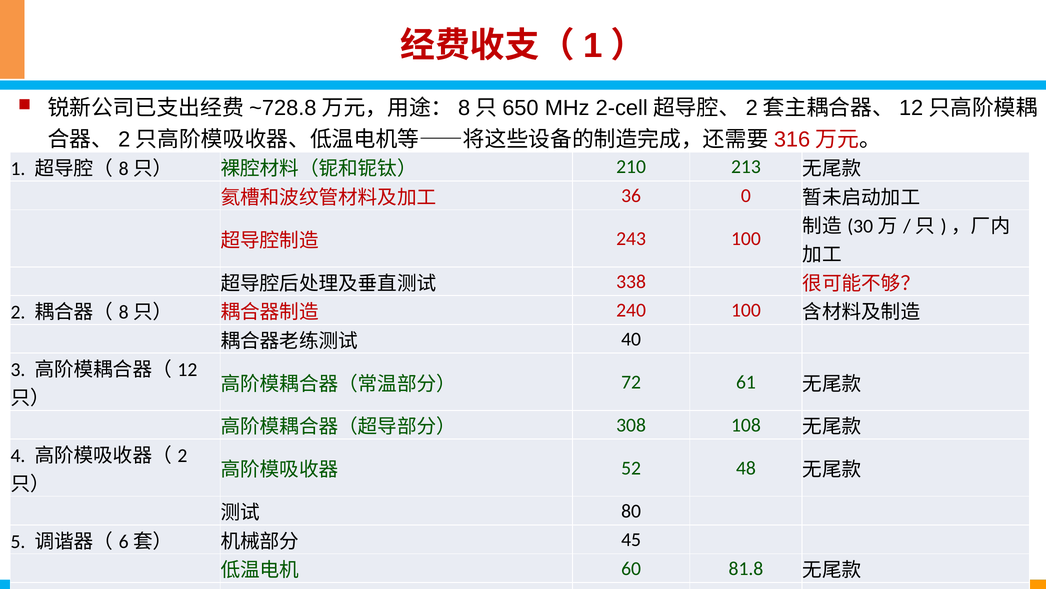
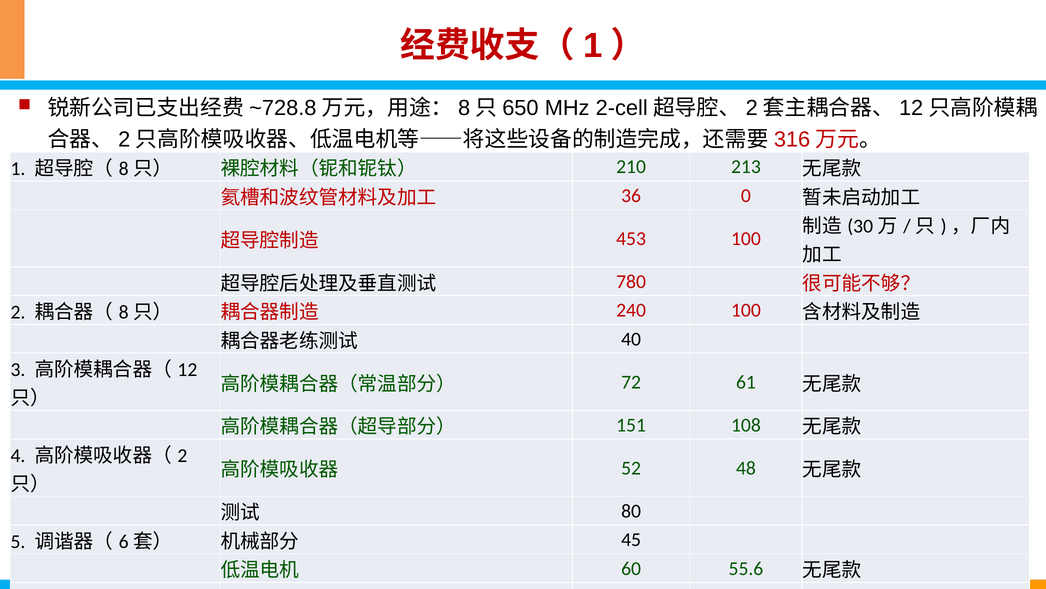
243: 243 -> 453 (631, 238)
338: 338 -> 780 (631, 281)
308: 308 -> 151 (631, 425)
81.8: 81.8 -> 55.6 (746, 568)
